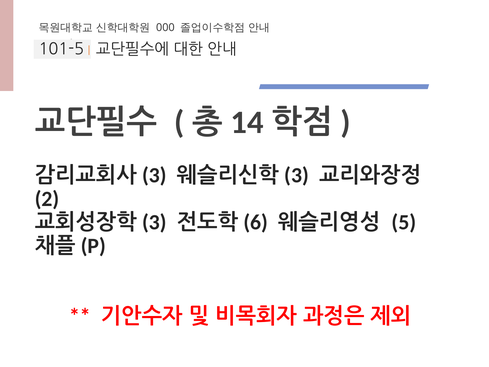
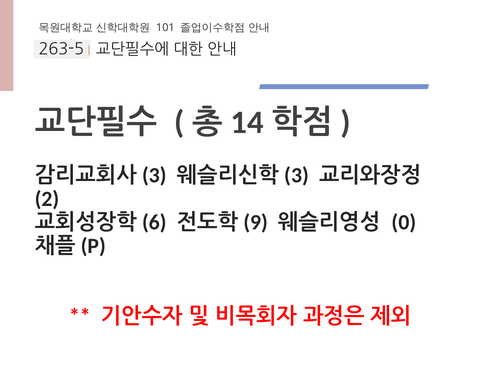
000: 000 -> 101 (165, 28)
101-5: 101-5 -> 263-5 (61, 49)
3: 3 -> 6 (154, 222)
6: 6 -> 9 (256, 222)
5: 5 -> 0 (404, 222)
